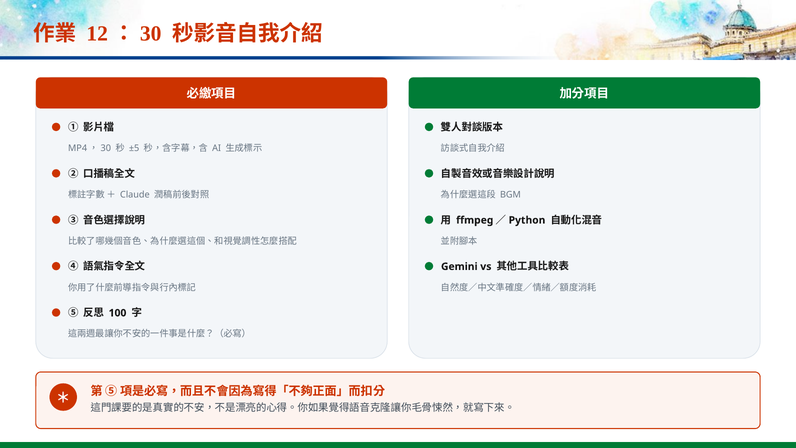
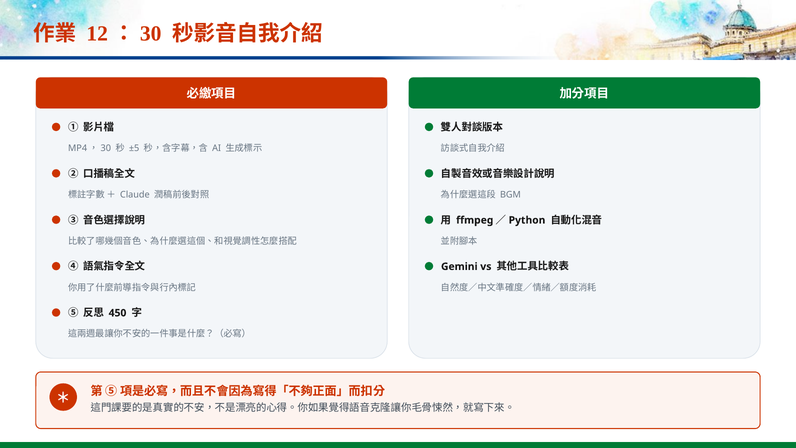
100: 100 -> 450 (117, 313)
